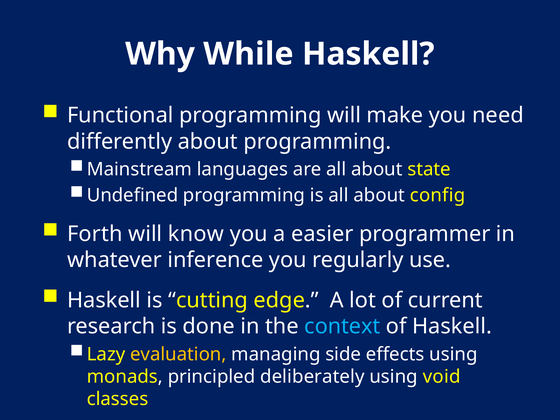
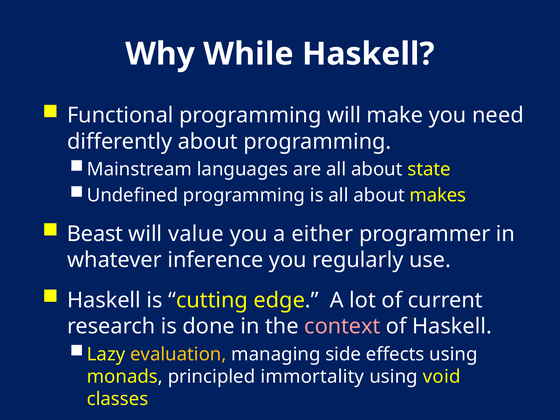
config: config -> makes (438, 195)
Forth: Forth -> Beast (95, 234)
know: know -> value (196, 234)
easier: easier -> either (322, 234)
context colour: light blue -> pink (342, 326)
deliberately: deliberately -> immortality (312, 377)
